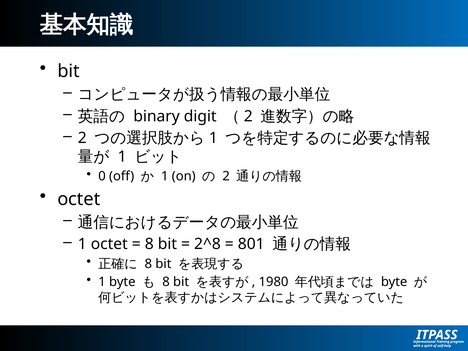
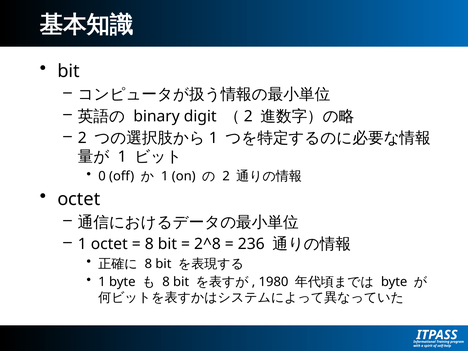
801: 801 -> 236 (251, 244)
